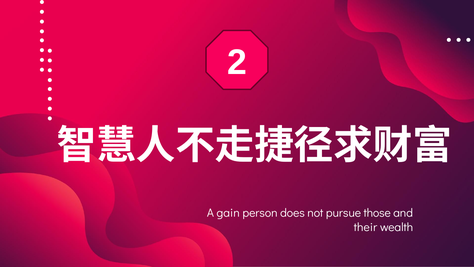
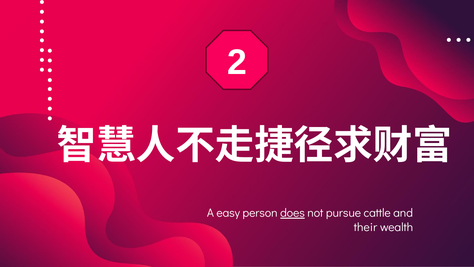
gain: gain -> easy (228, 213)
does underline: none -> present (293, 213)
those: those -> cattle (377, 213)
